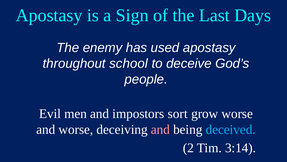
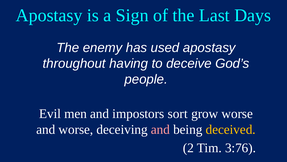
school: school -> having (129, 63)
deceived colour: light blue -> yellow (231, 129)
3:14: 3:14 -> 3:76 (241, 147)
